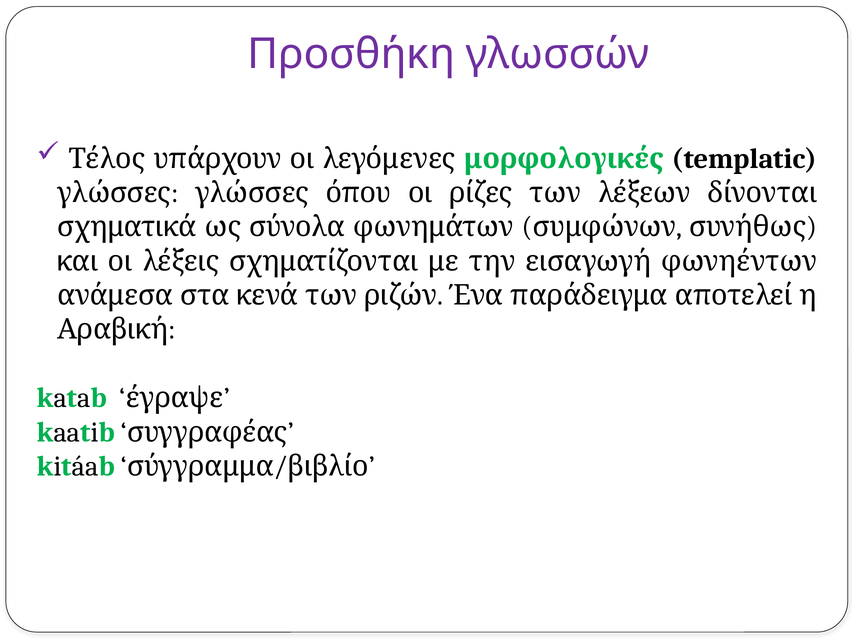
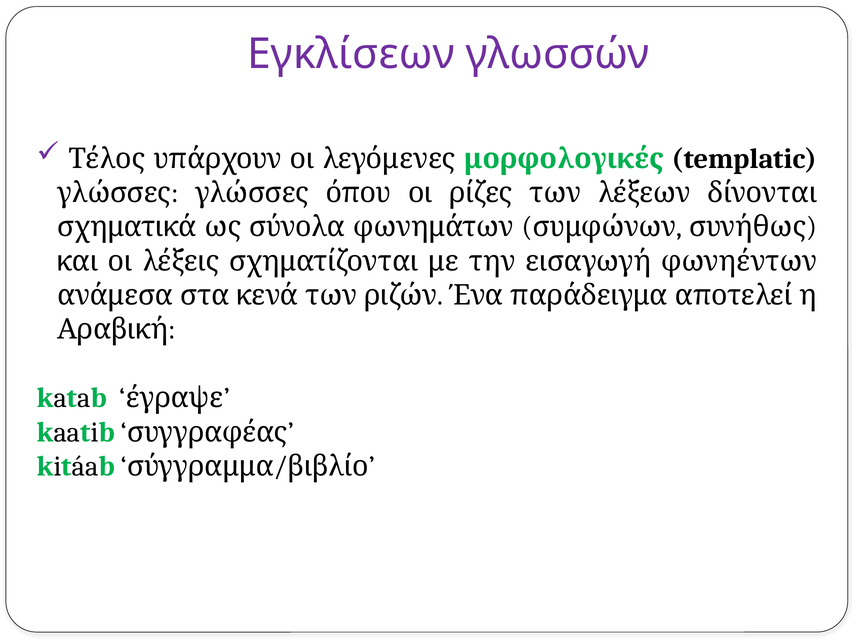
Προσθήκη: Προσθήκη -> Εγκλίσεων (351, 54)
